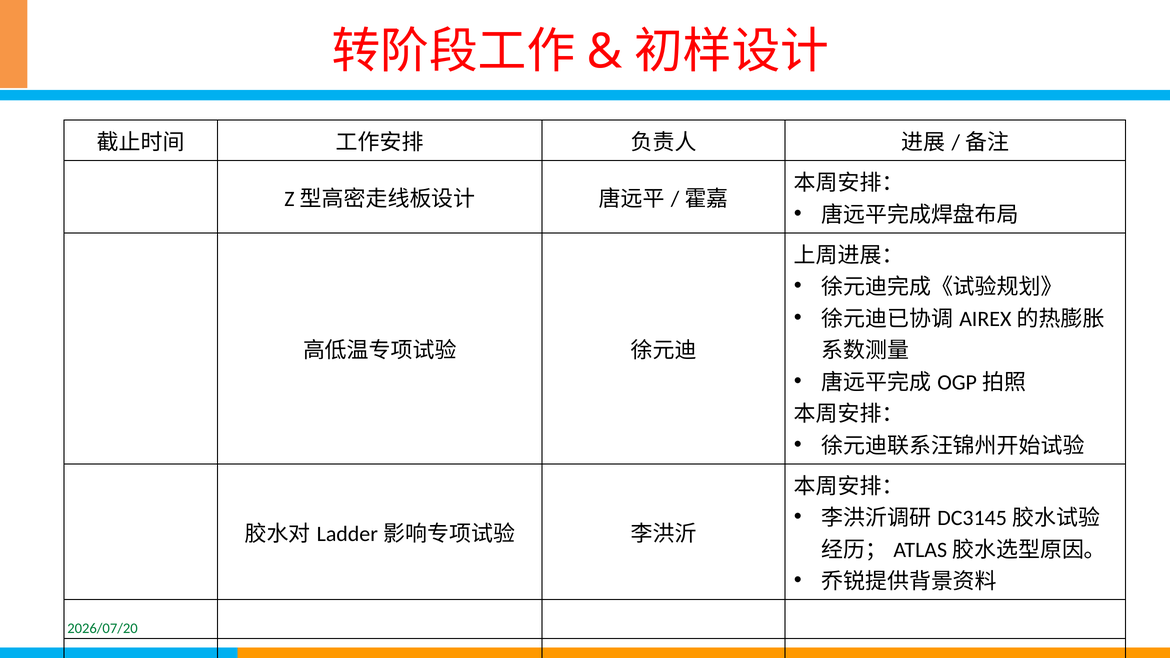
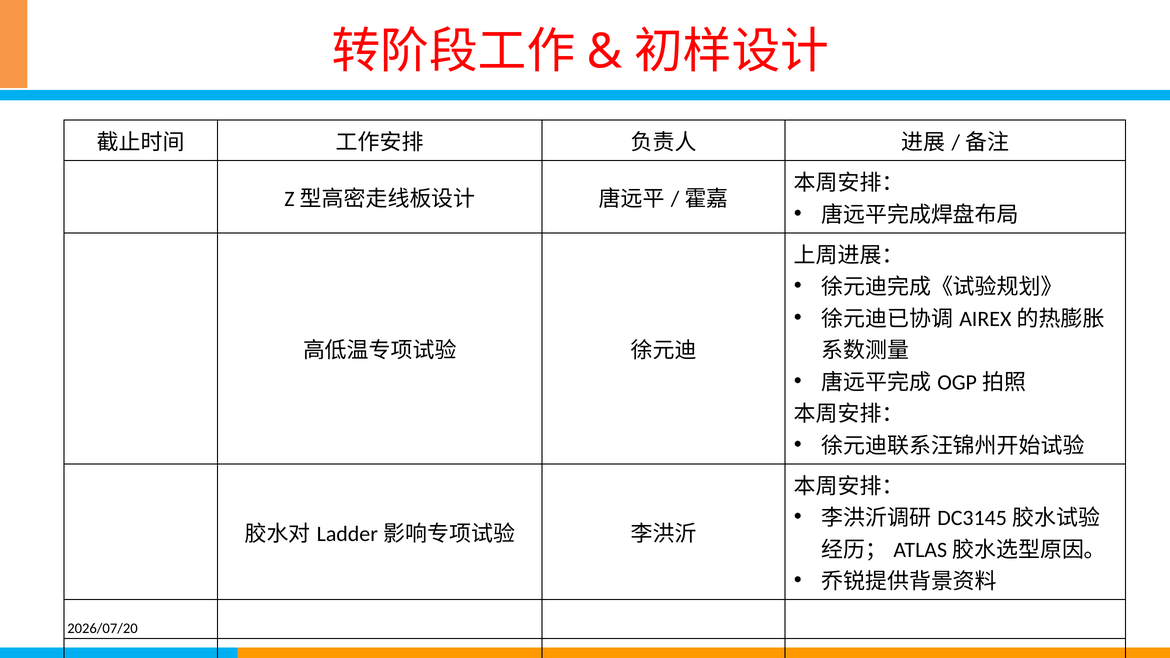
2026/07/20 colour: green -> black (102, 628)
